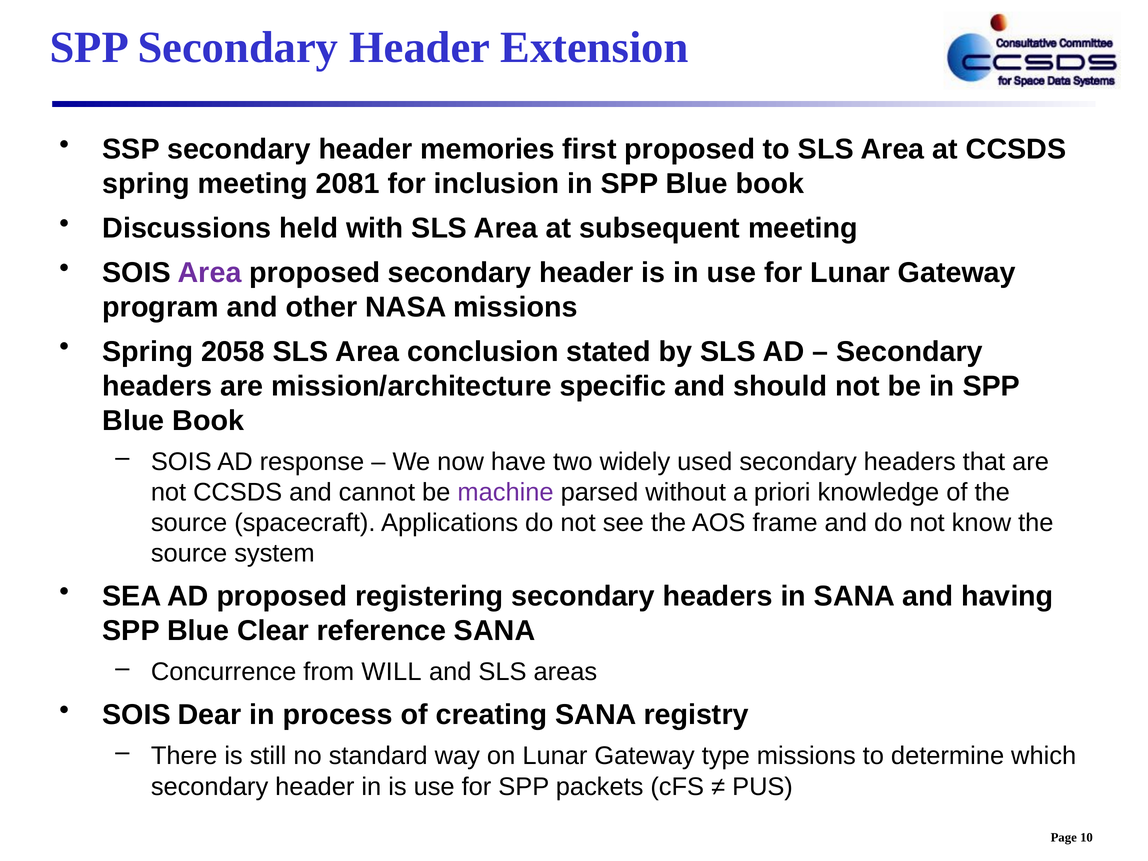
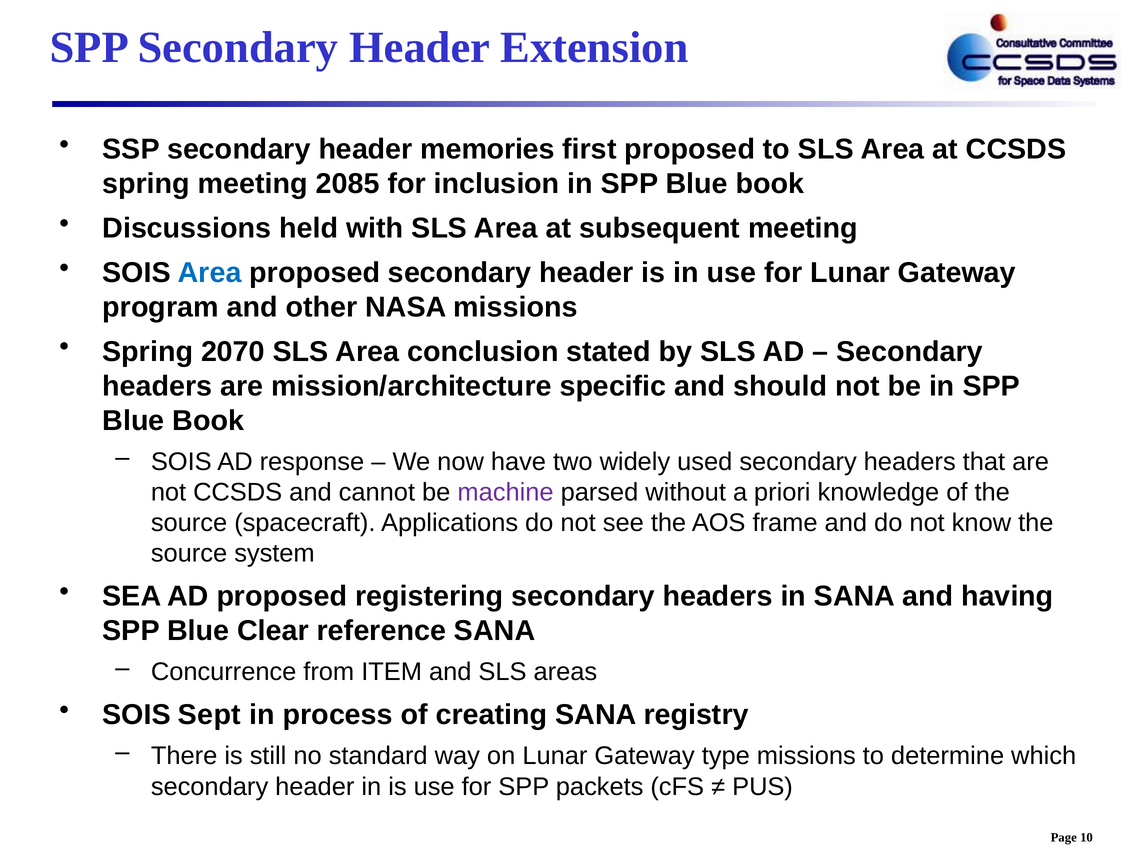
2081: 2081 -> 2085 (348, 184)
Area colour: purple -> blue (210, 273)
2058: 2058 -> 2070 (233, 352)
WILL: WILL -> ITEM (392, 672)
Dear: Dear -> Sept (209, 715)
